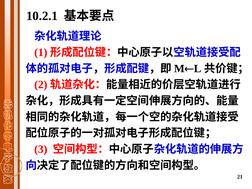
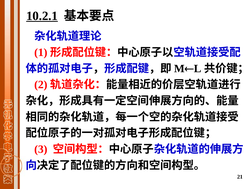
10.2.1 underline: none -> present (42, 16)
